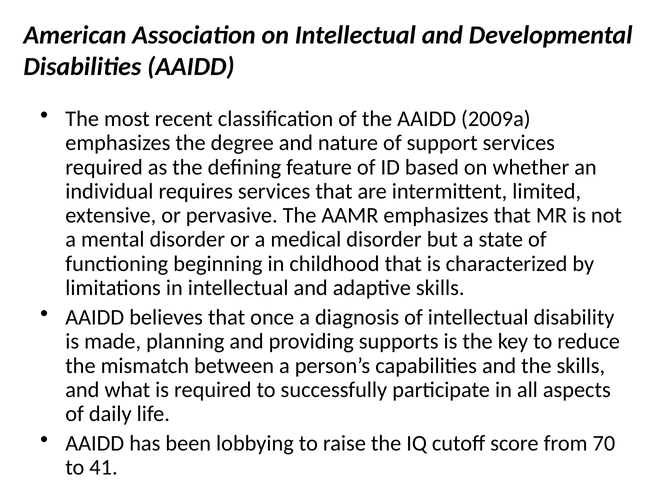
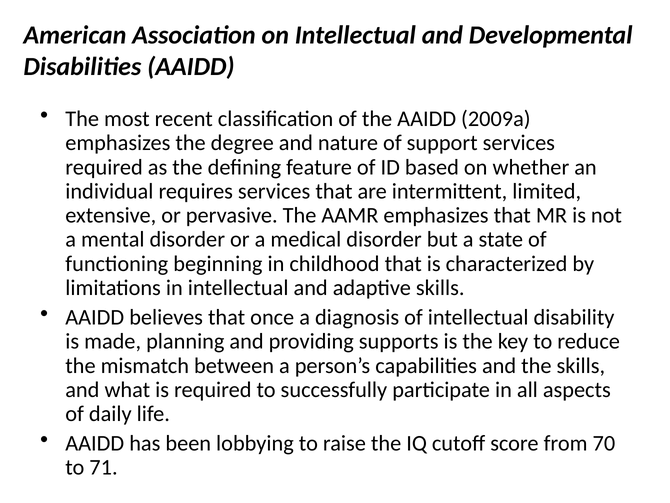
41: 41 -> 71 (103, 467)
